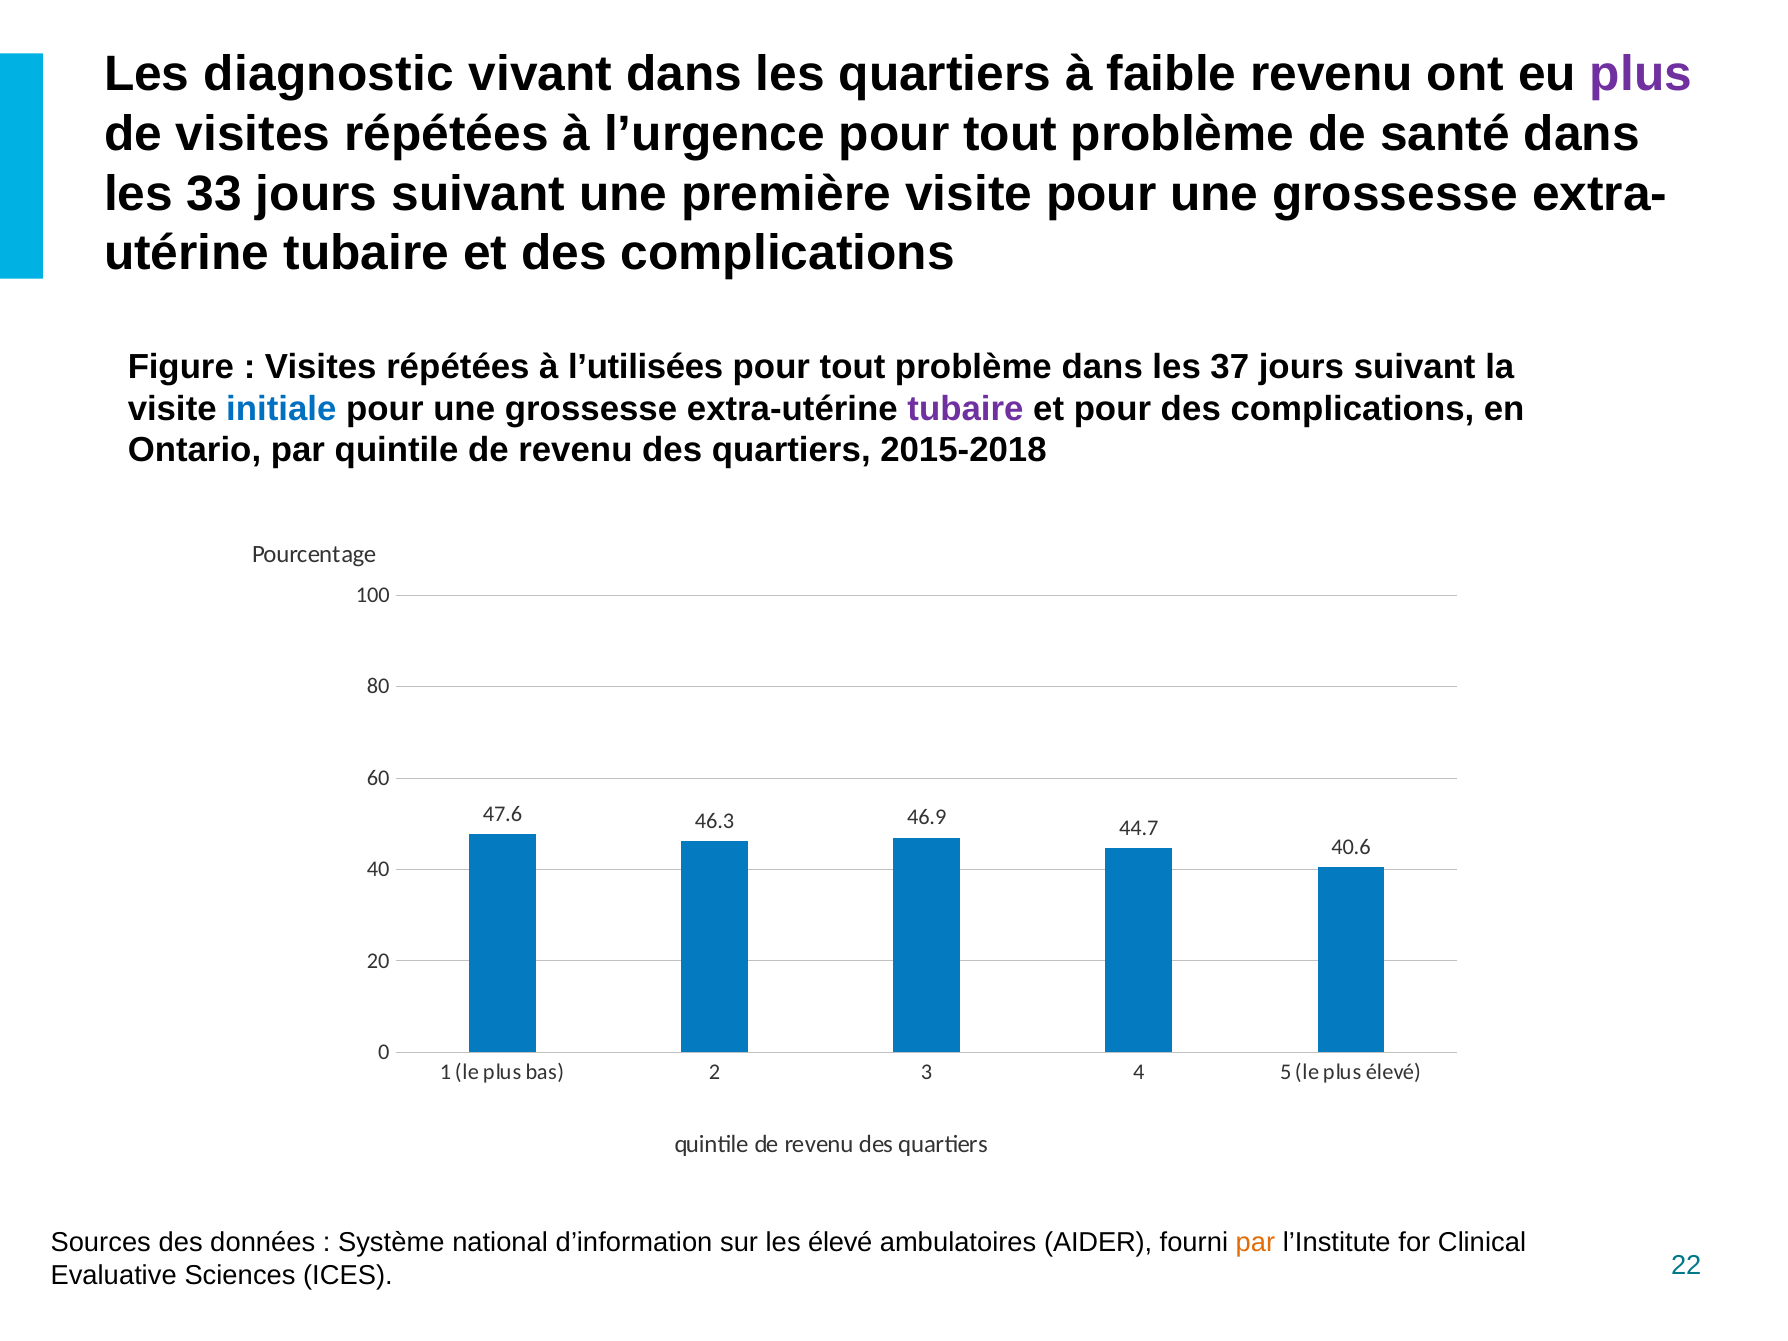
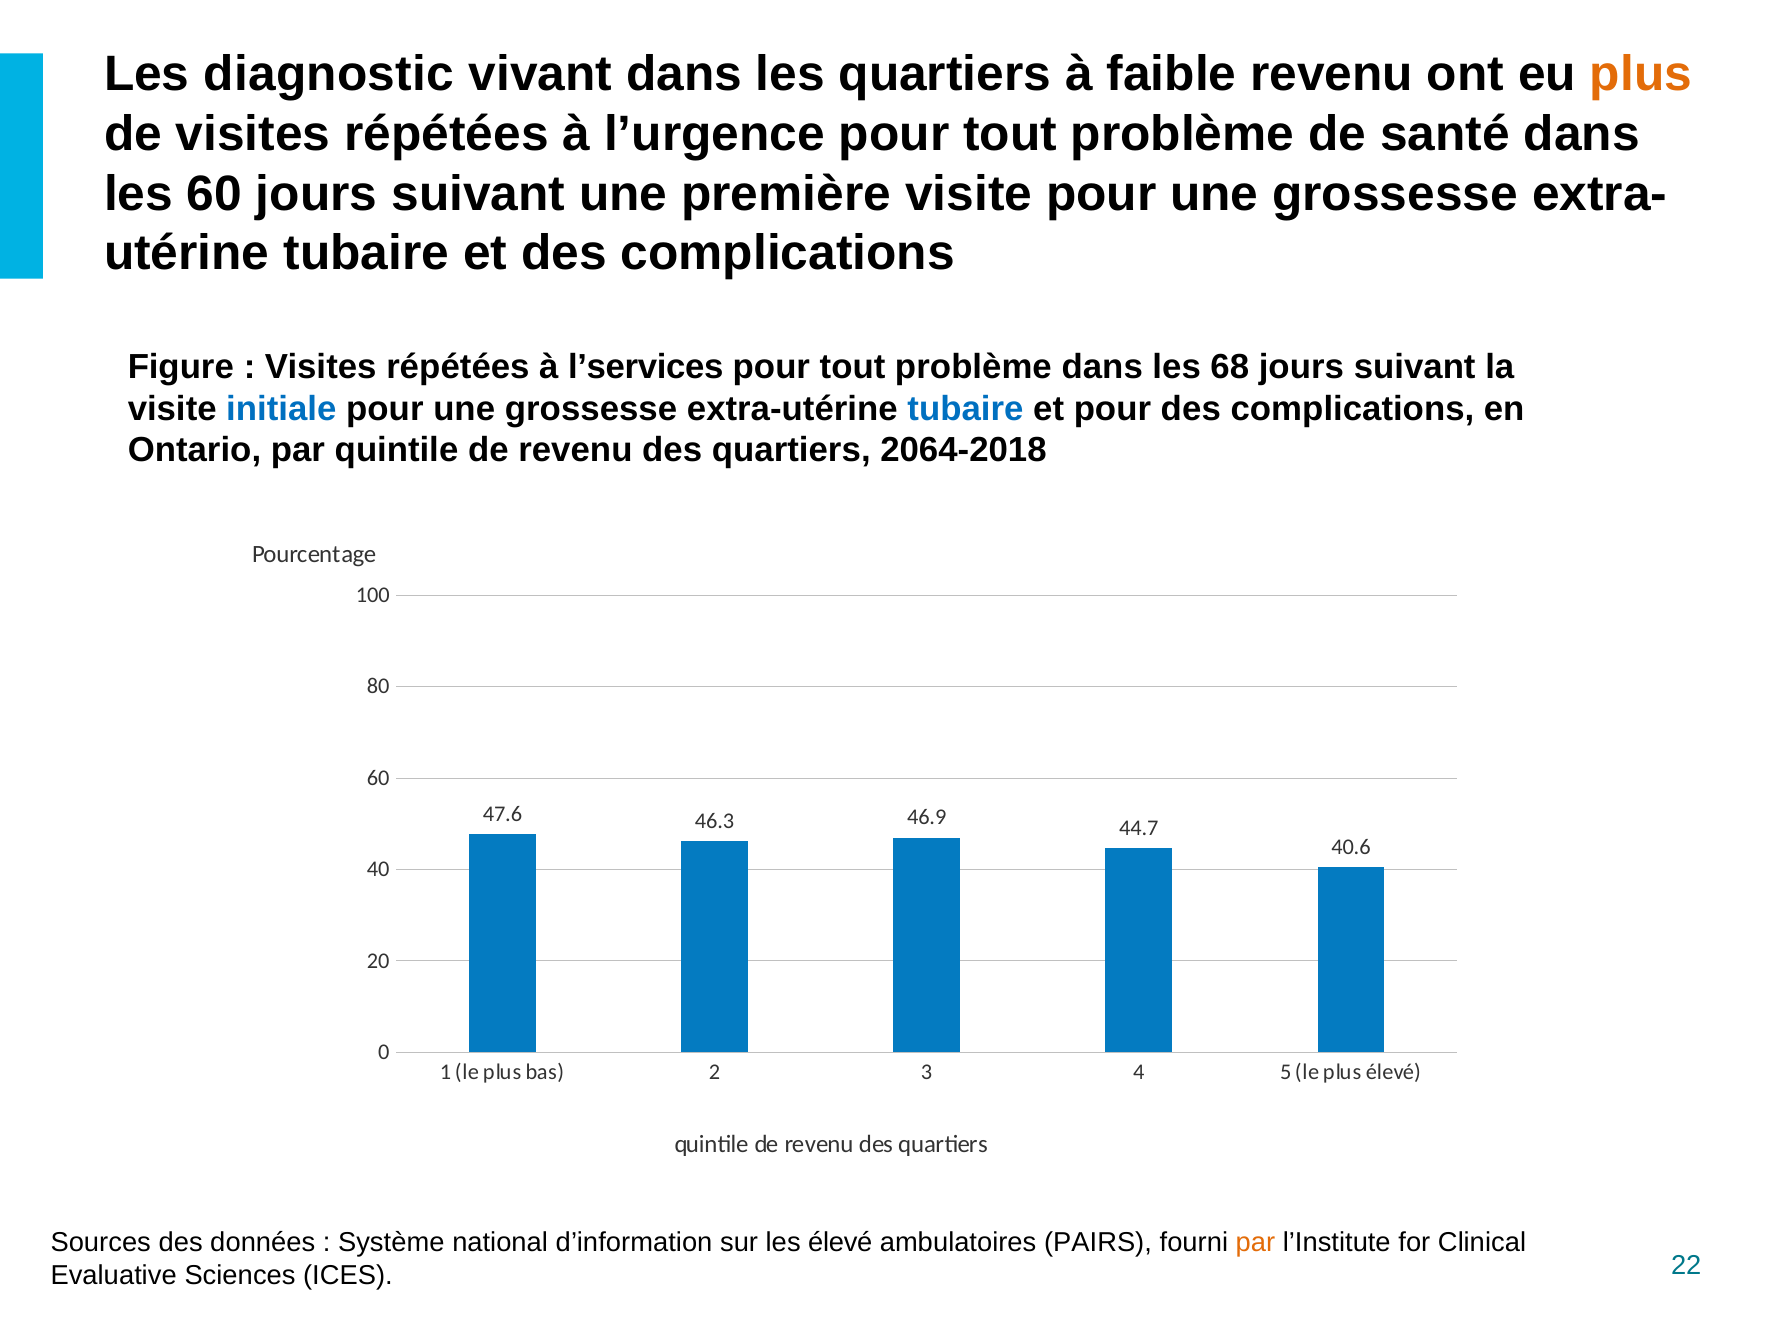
plus colour: purple -> orange (1641, 75)
les 33: 33 -> 60 (215, 194)
l’utilisées: l’utilisées -> l’services (646, 367)
37: 37 -> 68 (1230, 367)
tubaire colour: purple -> blue (965, 409)
2015-2018: 2015-2018 -> 2064-2018 (963, 450)
AIDER: AIDER -> PAIRS (1098, 1242)
